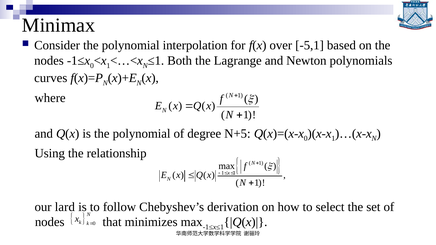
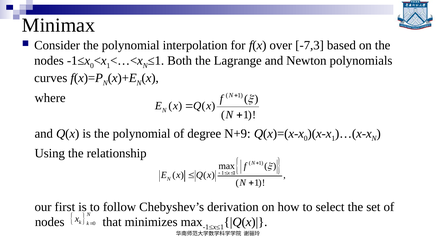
-5,1: -5,1 -> -7,3 (310, 46)
N+5: N+5 -> N+9 (237, 134)
lard: lard -> first (65, 207)
